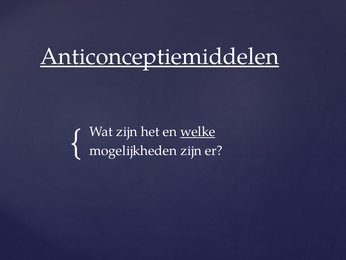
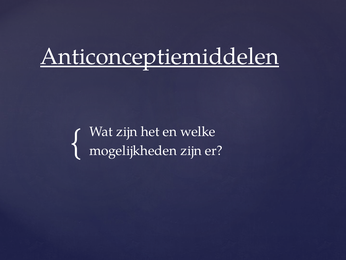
welke underline: present -> none (198, 132)
